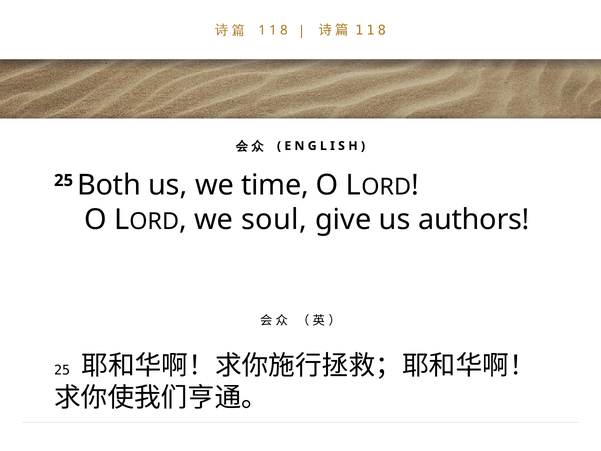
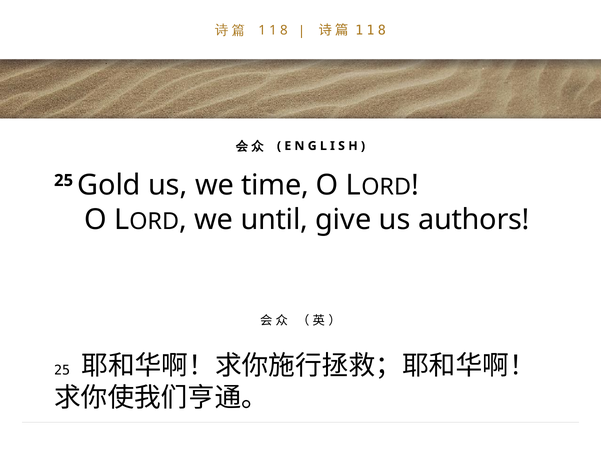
Both: Both -> Gold (109, 185)
soul: soul -> until (274, 220)
